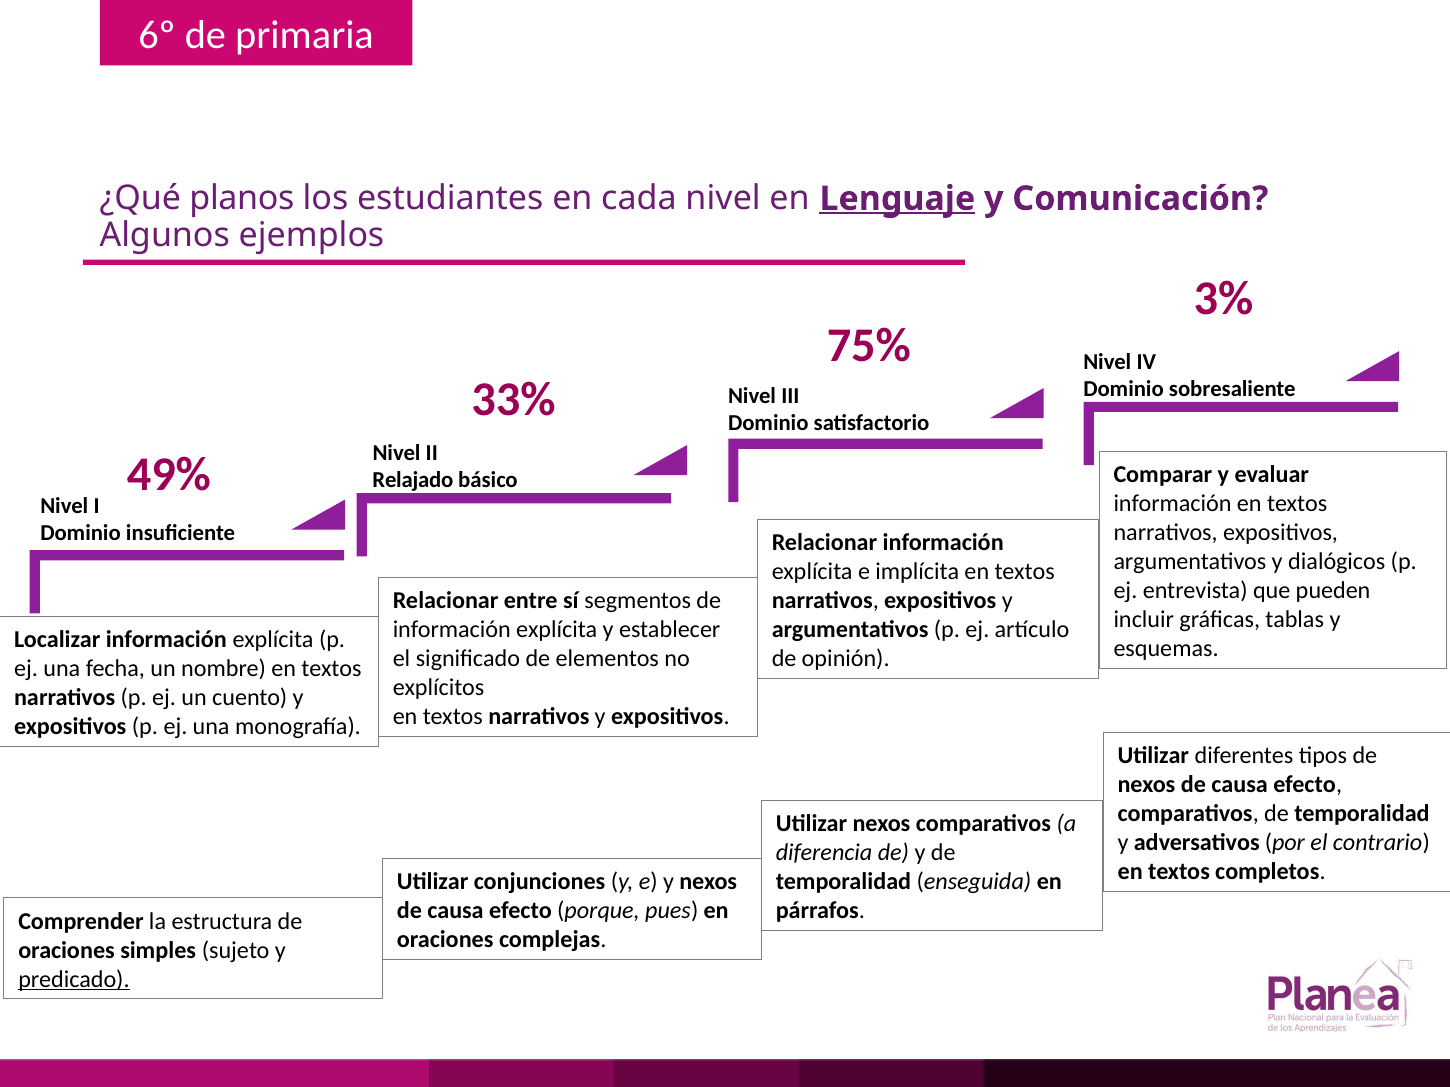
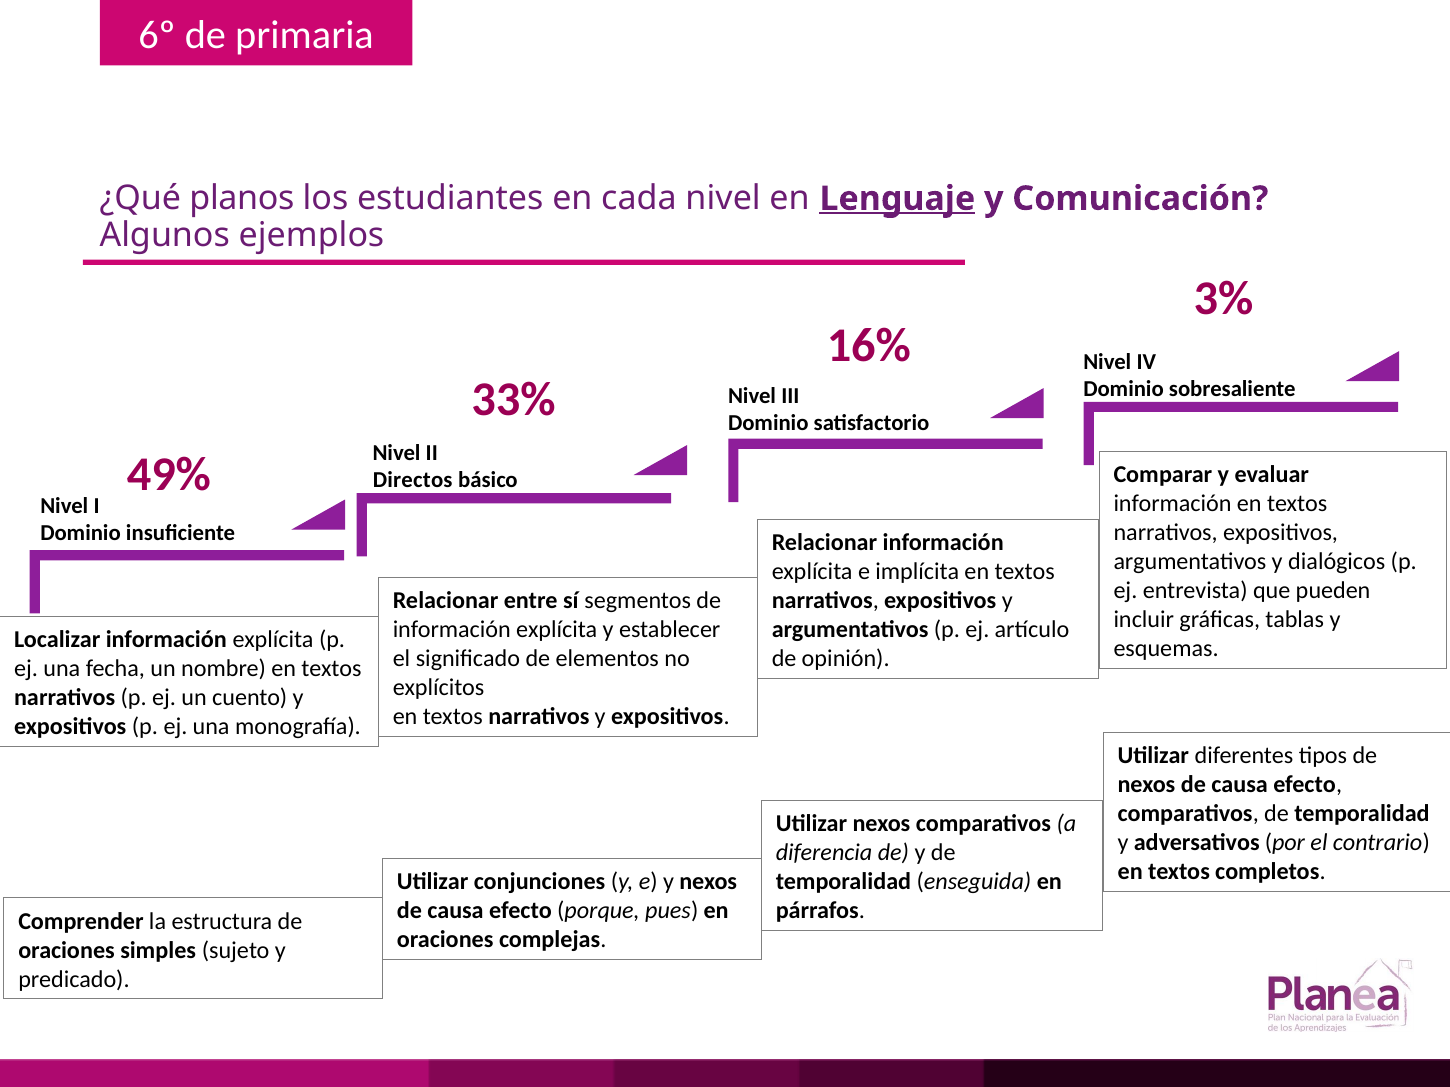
75%: 75% -> 16% (869, 345)
Relajado: Relajado -> Directos (413, 481)
predicado underline: present -> none (74, 980)
